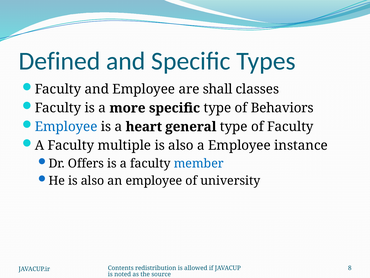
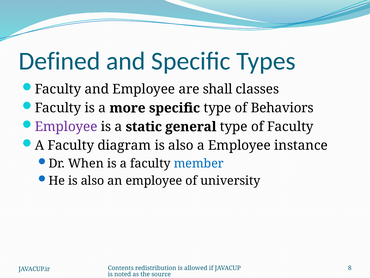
Employee colour: blue -> purple (66, 127)
heart: heart -> static (144, 127)
multiple: multiple -> diagram (124, 145)
Offers: Offers -> When (86, 163)
